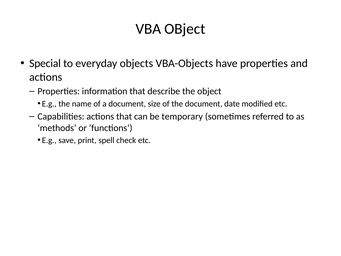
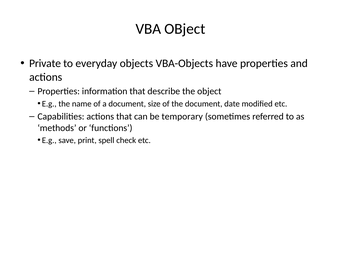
Special: Special -> Private (45, 63)
